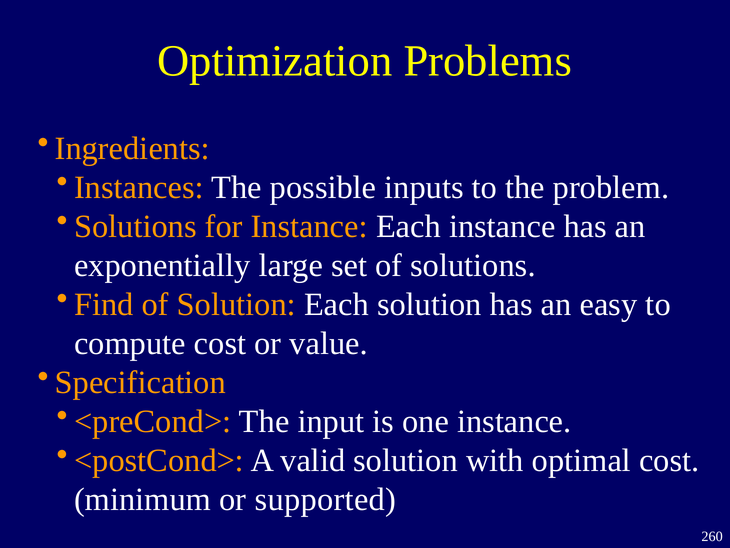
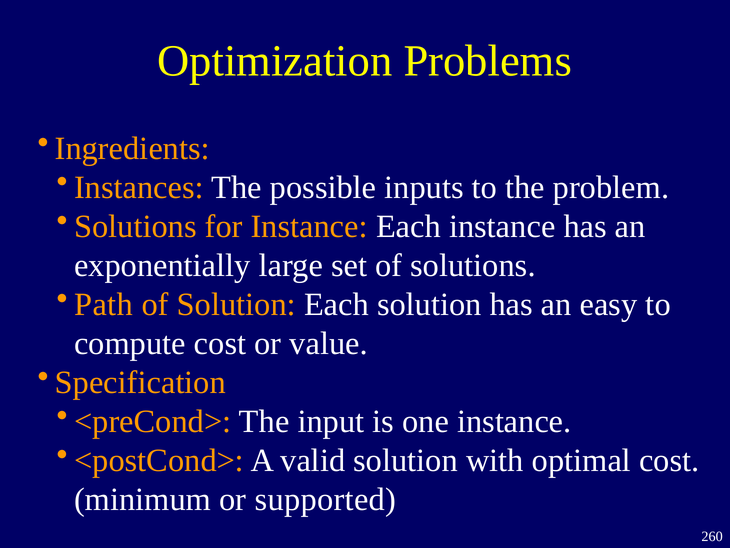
Find: Find -> Path (104, 304)
